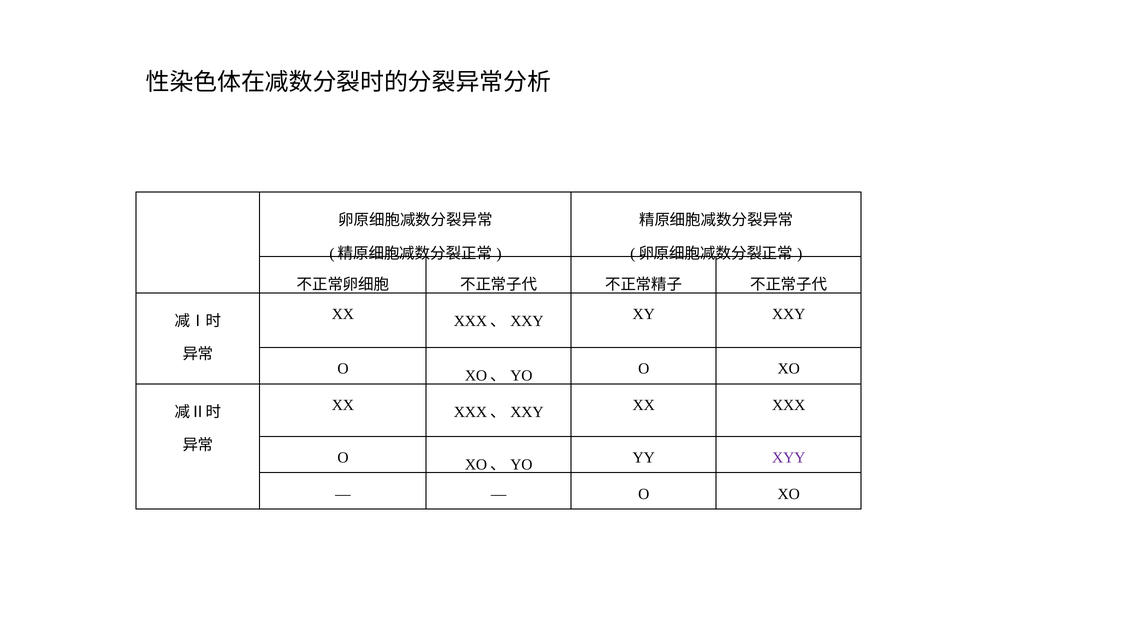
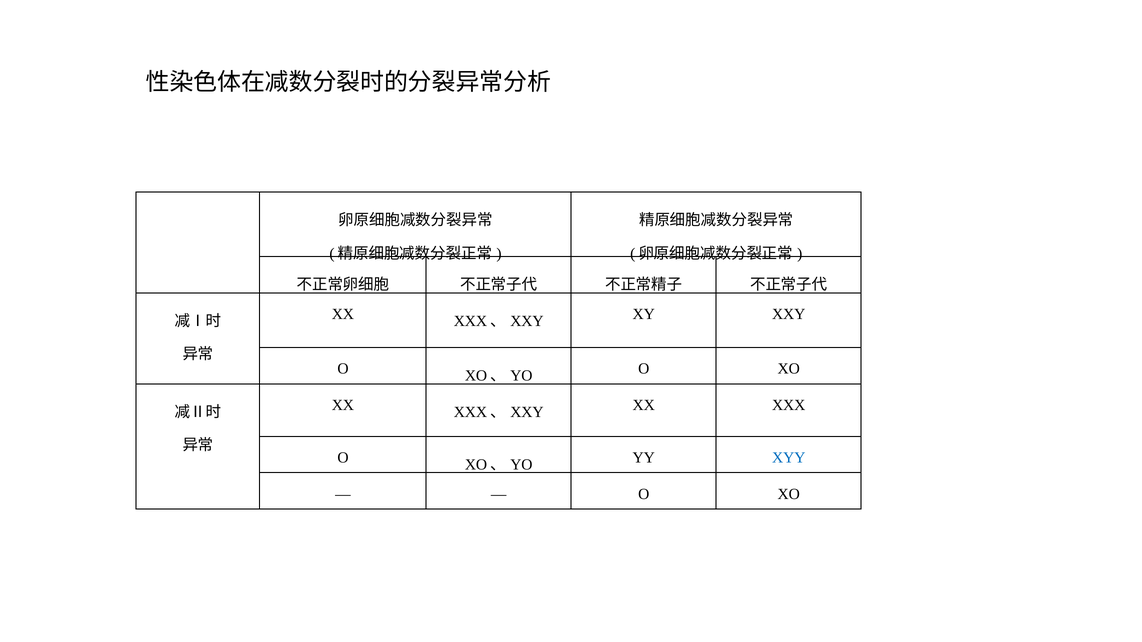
XYY colour: purple -> blue (789, 458)
